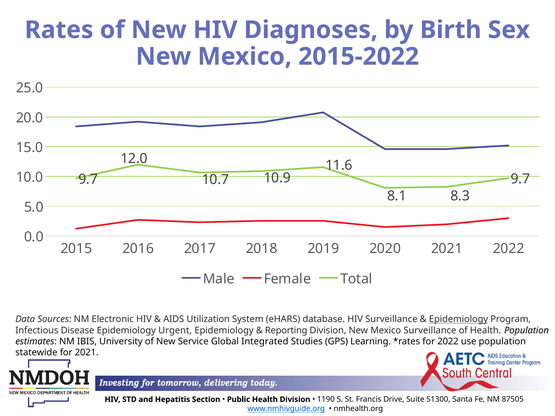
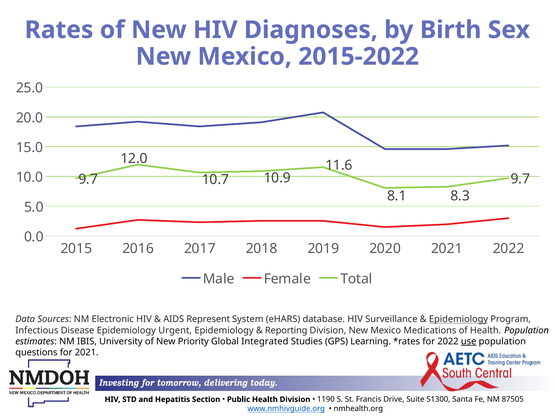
Utilization: Utilization -> Represent (208, 319)
Mexico Surveillance: Surveillance -> Medications (430, 330)
Service: Service -> Priority (193, 342)
use underline: none -> present (469, 342)
statewide: statewide -> questions (36, 353)
